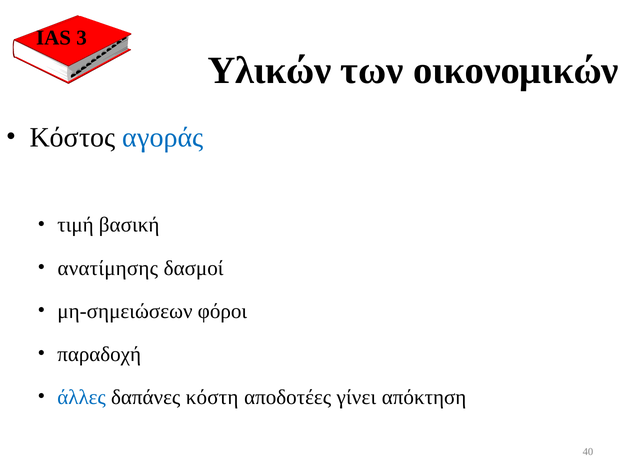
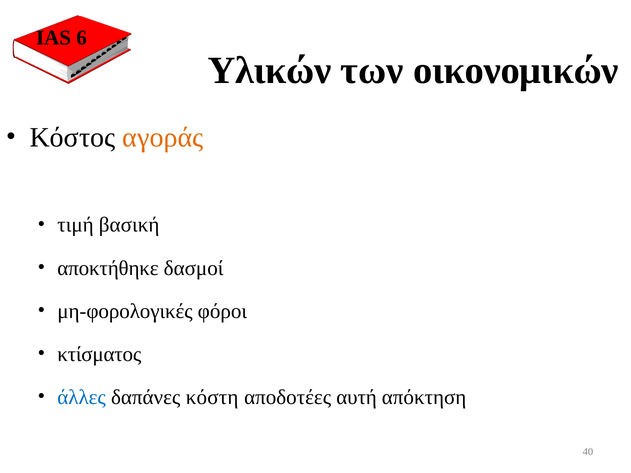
3: 3 -> 6 (82, 38)
αγοράς colour: blue -> orange (163, 138)
ανατίμησης: ανατίμησης -> αποκτήθηκε (108, 268)
μη-σημειώσεων: μη-σημειώσεων -> μη-φορολογικές (125, 311)
παραδοχή: παραδοχή -> κτίσματος (99, 354)
γίνει: γίνει -> αυτή (357, 398)
